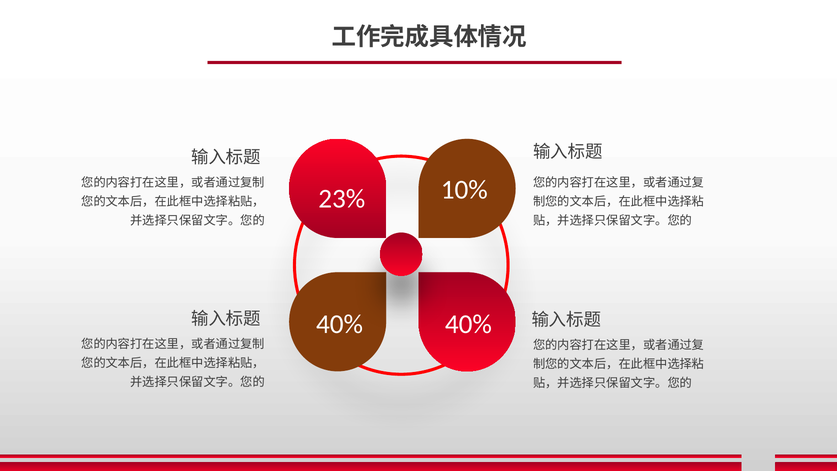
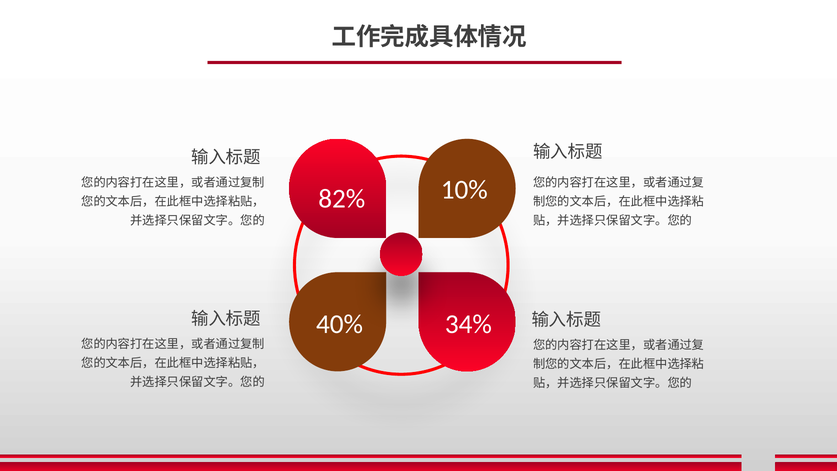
23%: 23% -> 82% (342, 198)
40%: 40% -> 34% (468, 324)
